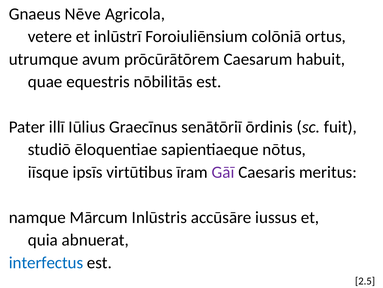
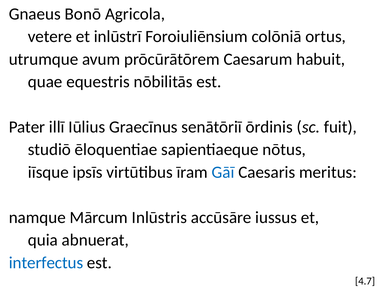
Nēve: Nēve -> Bonō (83, 14)
Gāī colour: purple -> blue (223, 172)
2.5: 2.5 -> 4.7 (365, 280)
